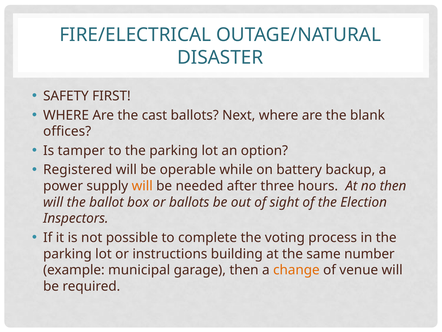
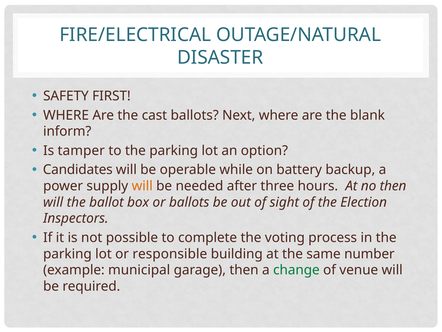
offices: offices -> inform (67, 131)
Registered: Registered -> Candidates (78, 170)
instructions: instructions -> responsible (170, 254)
change colour: orange -> green (296, 270)
